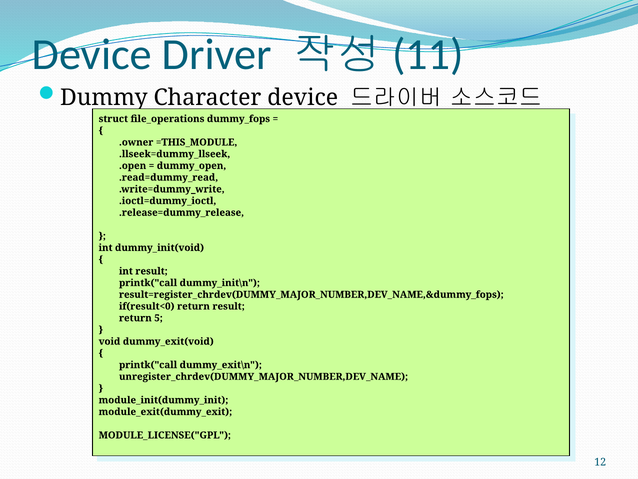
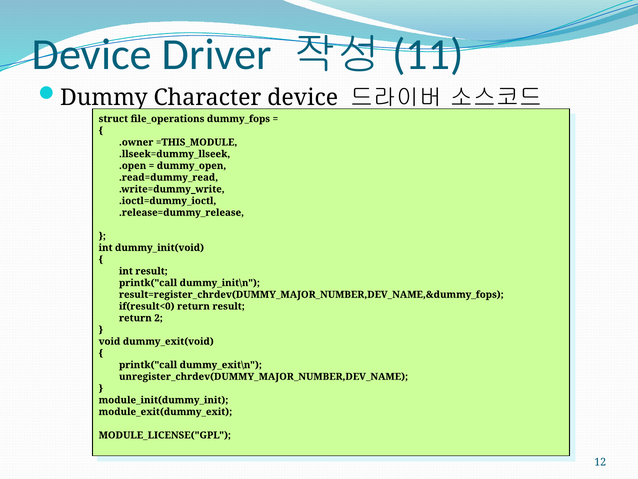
5: 5 -> 2 (158, 318)
